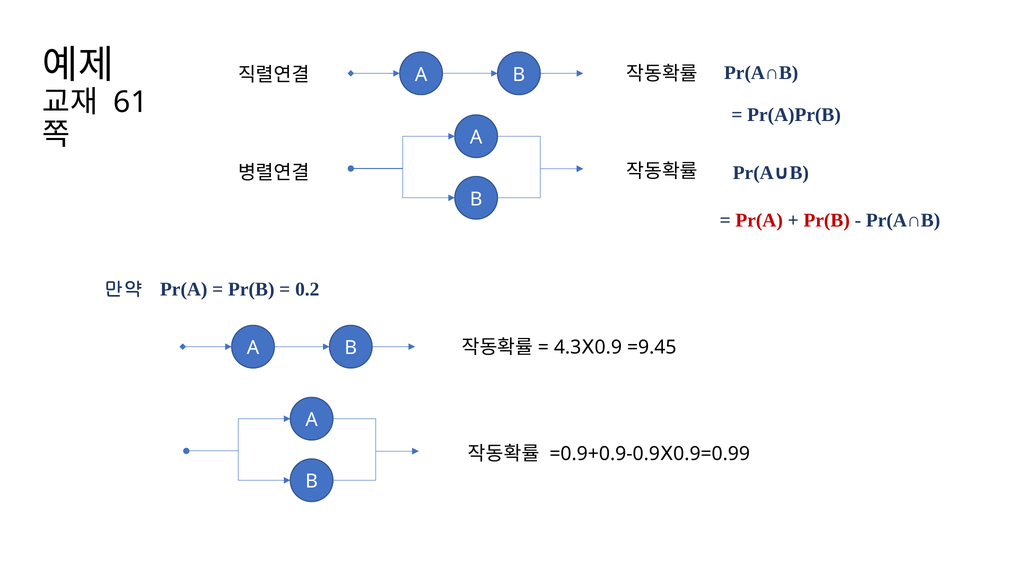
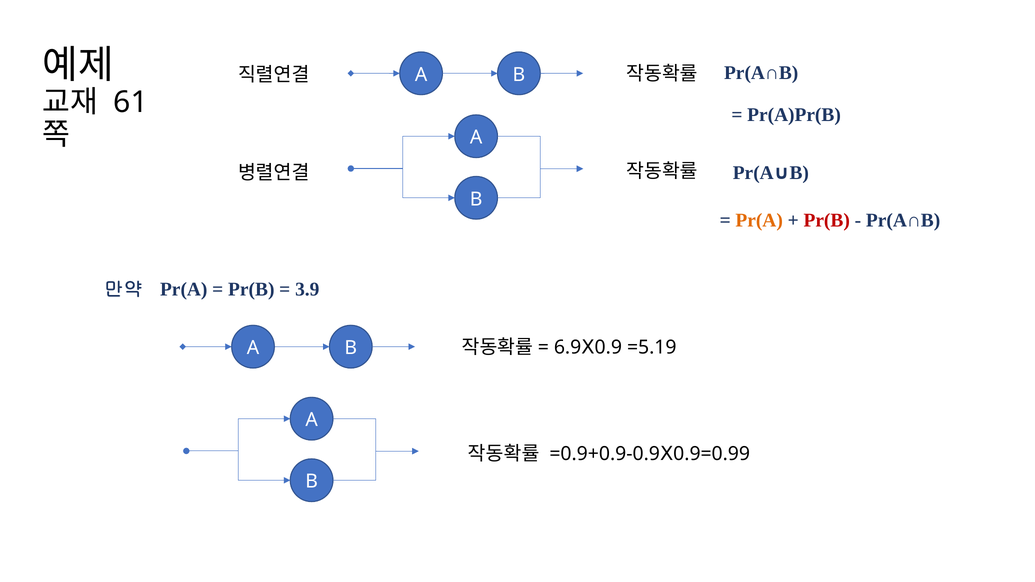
Pr(A colour: red -> orange (759, 220)
0.2: 0.2 -> 3.9 (307, 290)
4.3: 4.3 -> 6.9 (568, 347)
=9.45: =9.45 -> =5.19 (652, 347)
